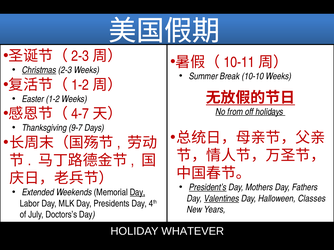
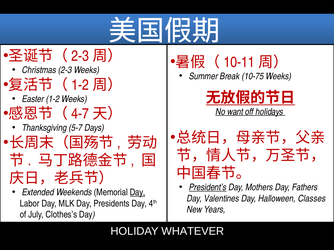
Christmas underline: present -> none (39, 70)
10-10: 10-10 -> 10-75 (253, 76)
from: from -> want (235, 112)
9-7: 9-7 -> 5-7 (76, 128)
Valentines underline: present -> none (222, 199)
Doctors’s: Doctors’s -> Clothes’s (61, 215)
